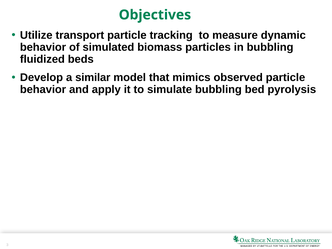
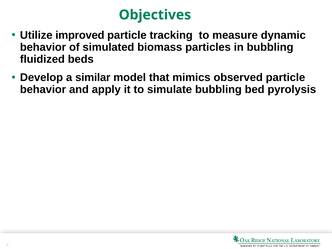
transport: transport -> improved (80, 35)
